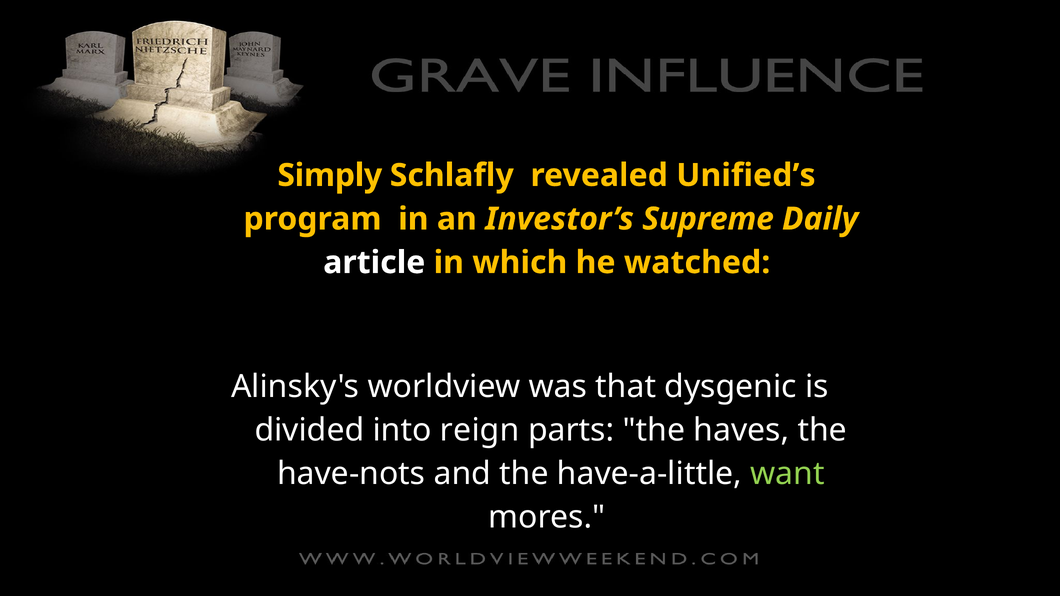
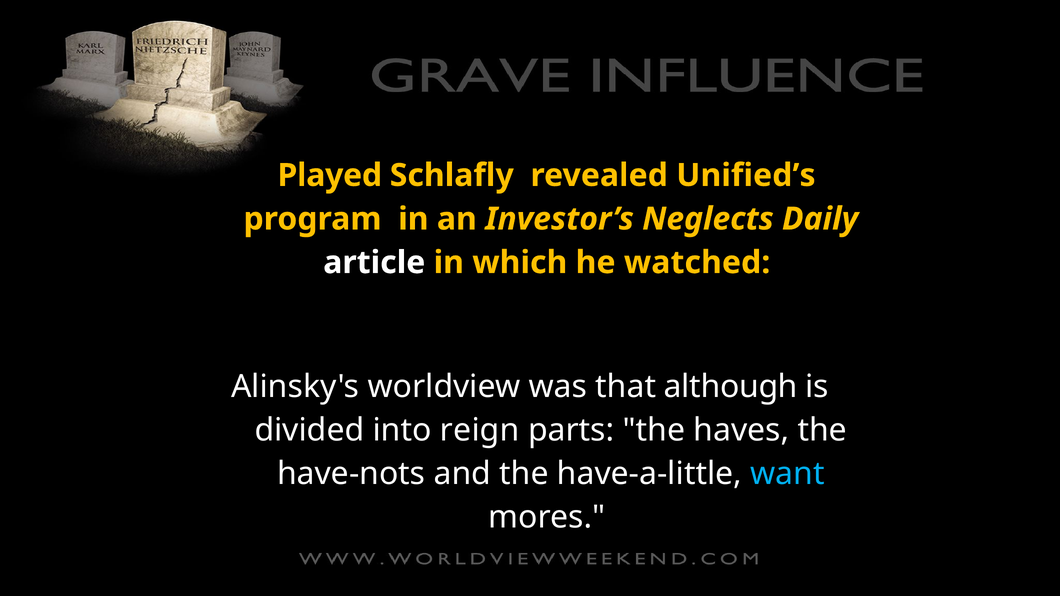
Simply: Simply -> Played (330, 175)
Supreme: Supreme -> Neglects (708, 219)
dysgenic: dysgenic -> although (731, 387)
want colour: light green -> light blue (787, 474)
